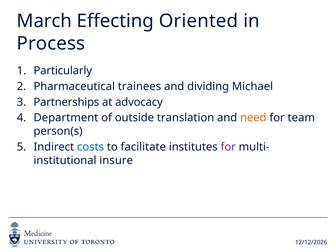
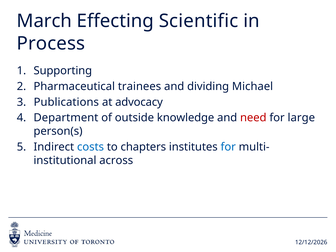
Oriented: Oriented -> Scientific (199, 21)
Particularly: Particularly -> Supporting (63, 71)
Partnerships: Partnerships -> Publications (66, 102)
translation: translation -> knowledge (186, 118)
need colour: orange -> red (253, 118)
team: team -> large (301, 118)
facilitate: facilitate -> chapters (143, 147)
for colour: purple -> blue (228, 147)
insure: insure -> across (116, 160)
